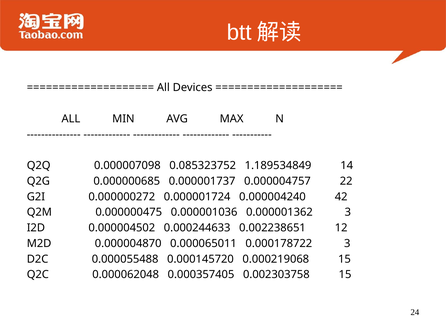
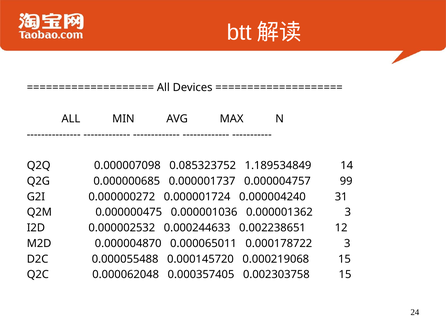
22: 22 -> 99 (346, 181)
42: 42 -> 31 (341, 197)
0.000004502: 0.000004502 -> 0.000002532 (122, 228)
